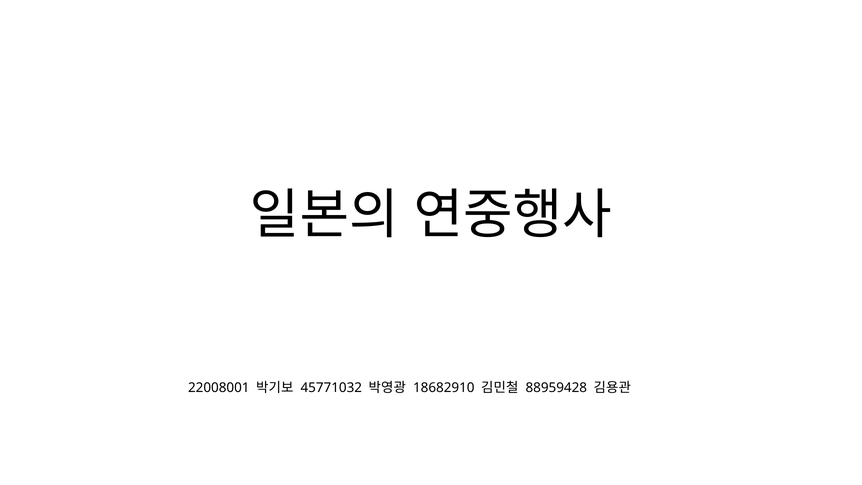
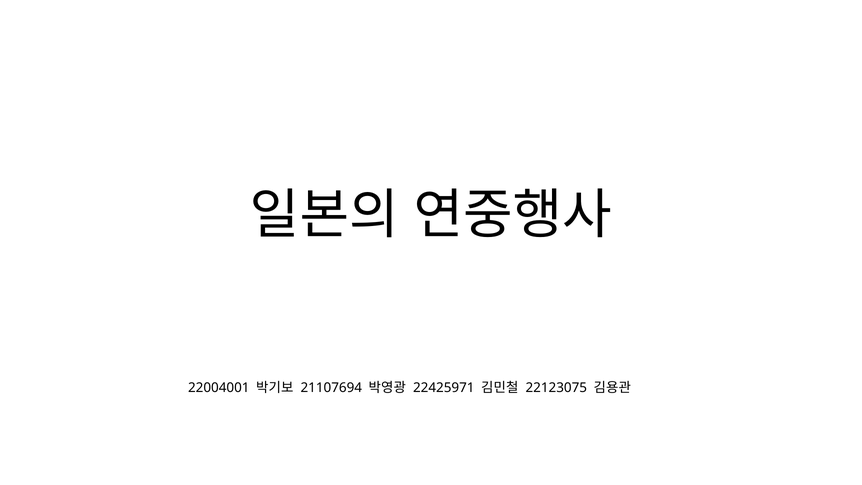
22008001: 22008001 -> 22004001 (219, 388)
45771032: 45771032 -> 21107694 (331, 388)
18682910: 18682910 -> 22425971 (444, 388)
88959428: 88959428 -> 22123075 (556, 388)
